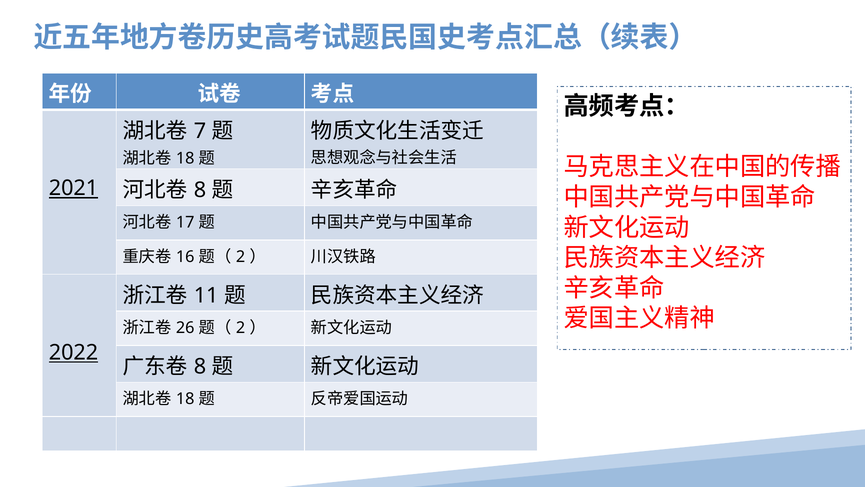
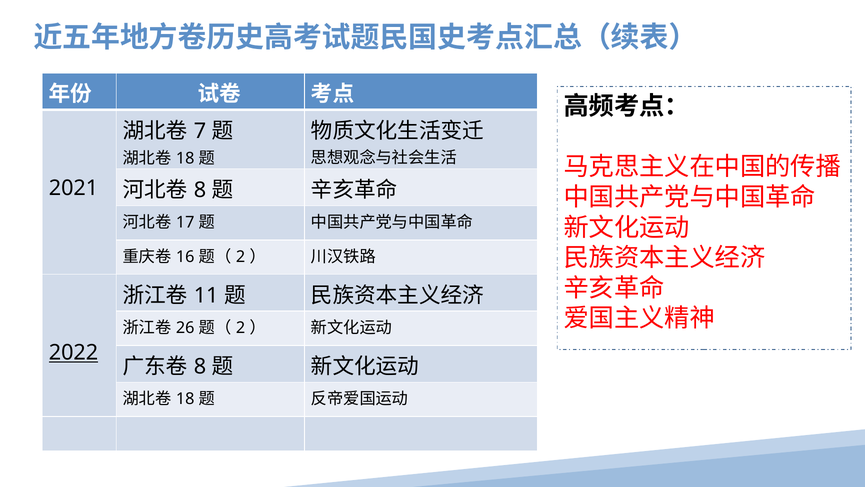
2021 underline: present -> none (74, 188)
